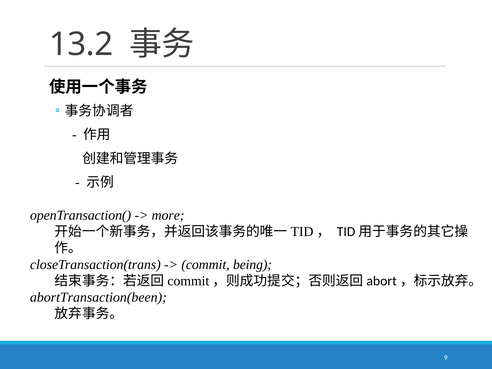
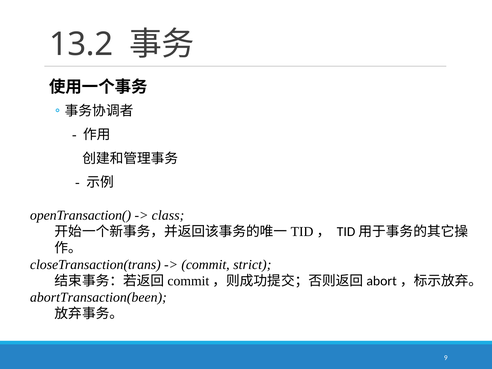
more: more -> class (168, 215)
being: being -> strict (252, 265)
